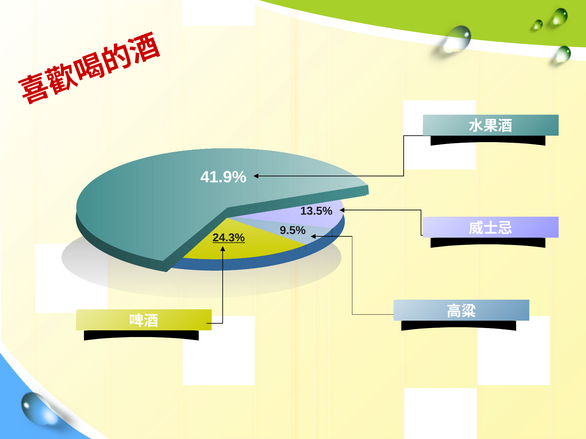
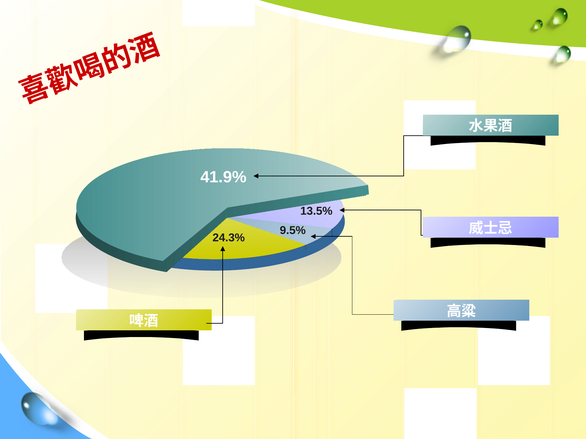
24.3% underline: present -> none (229, 238)
